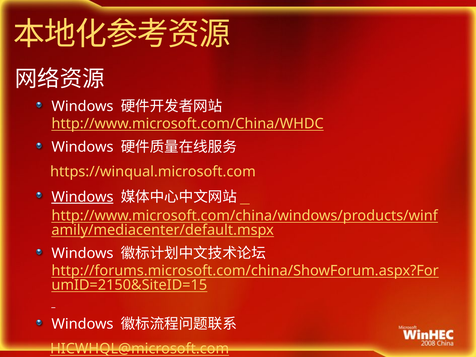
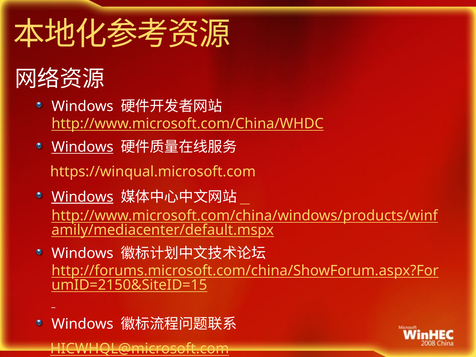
Windows underline: none -> present (82, 147)
